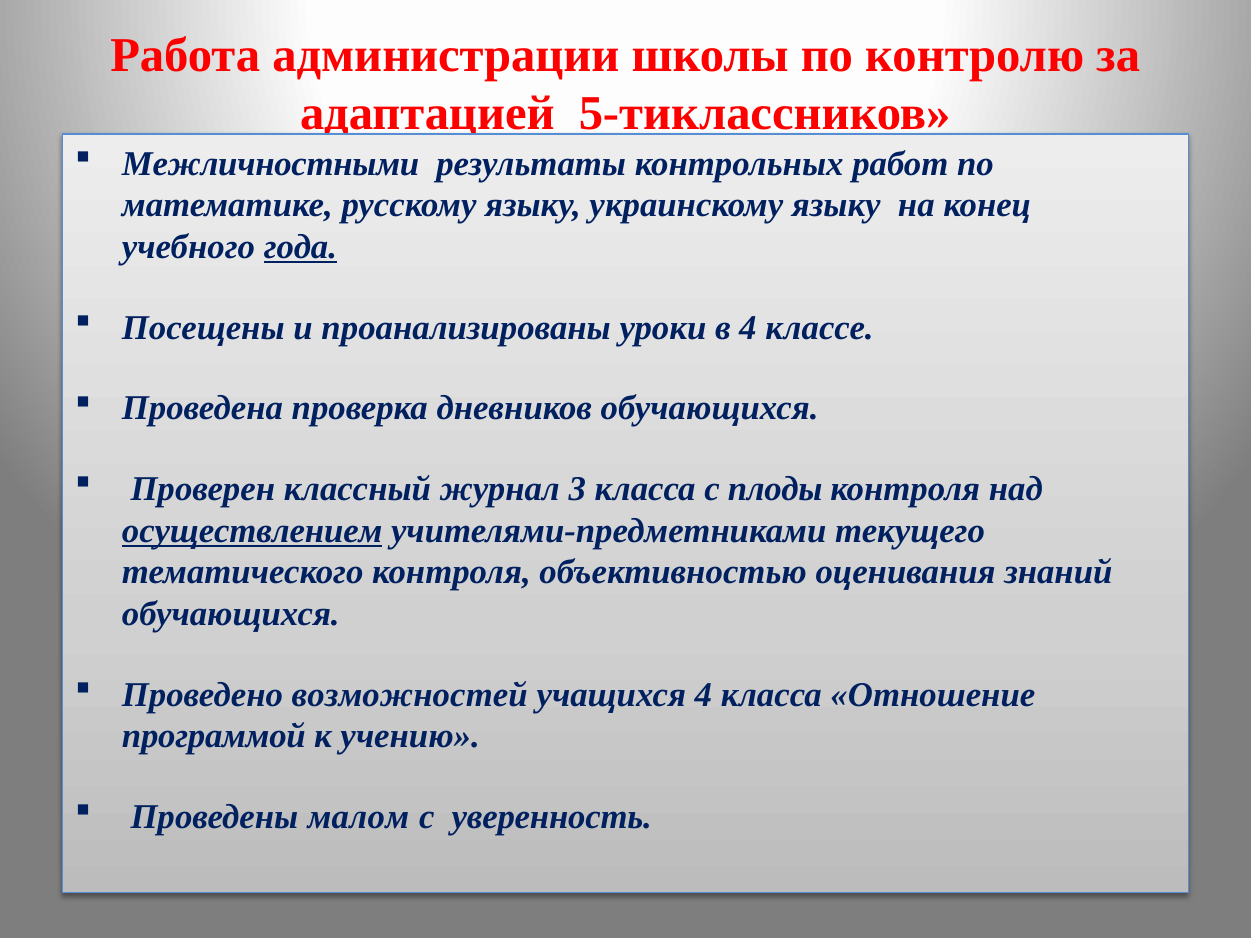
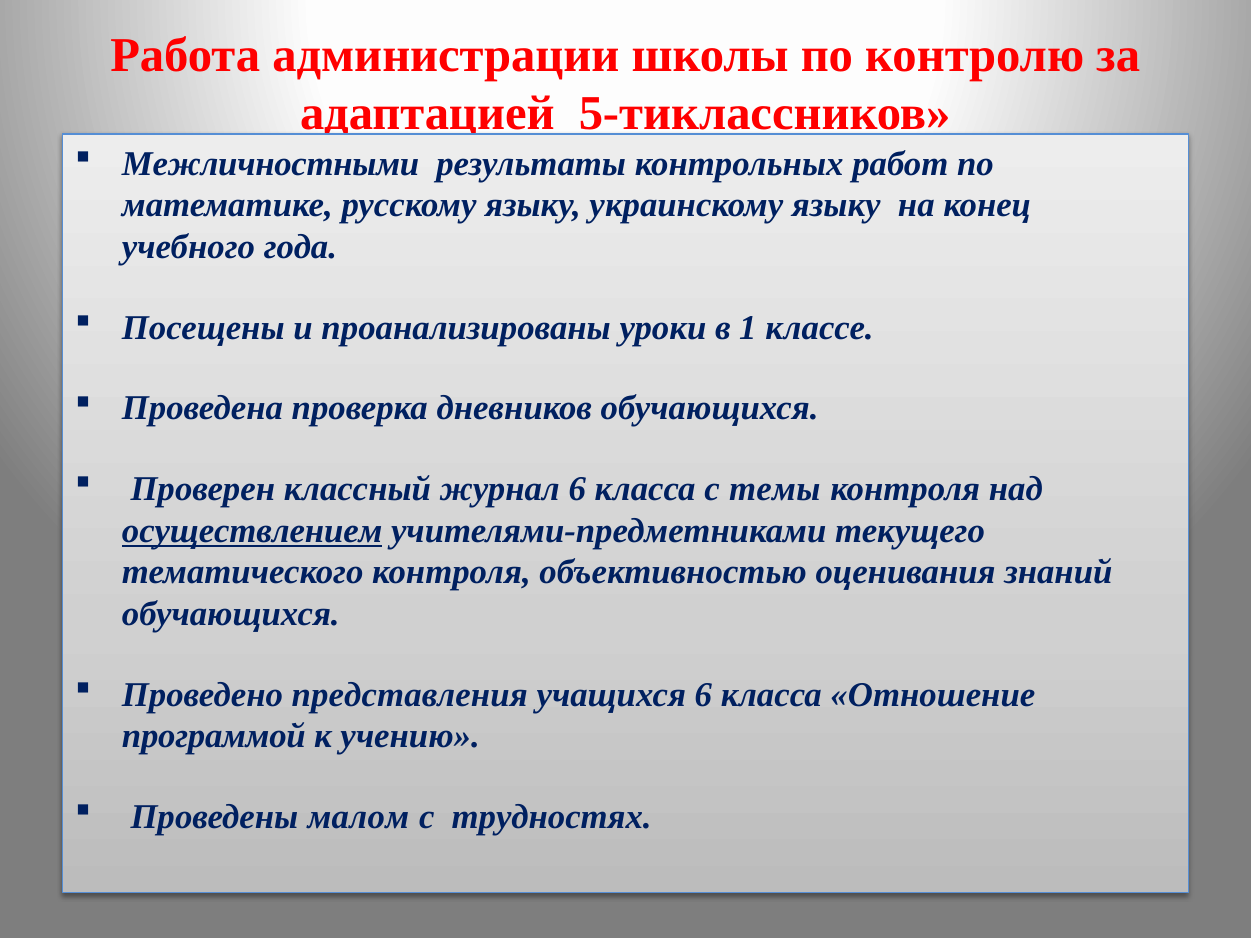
года underline: present -> none (300, 247)
в 4: 4 -> 1 (748, 328)
журнал 3: 3 -> 6 (577, 489)
плоды: плоды -> темы (775, 489)
возможностей: возможностей -> представления (410, 695)
учащихся 4: 4 -> 6 (703, 695)
уверенность: уверенность -> трудностях (552, 817)
